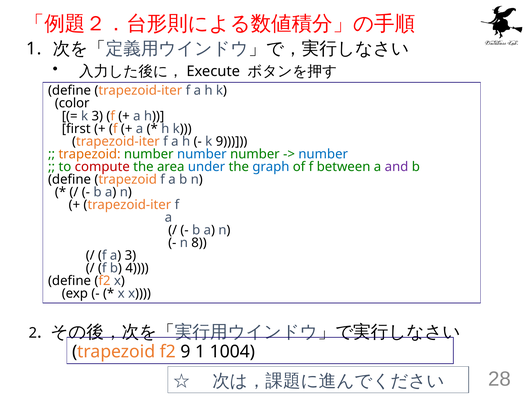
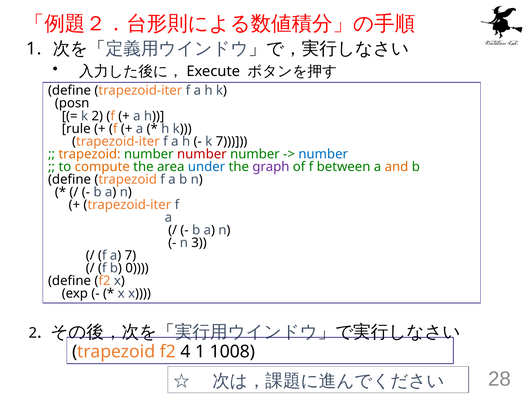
color: color -> posn (72, 103)
k 3: 3 -> 2 (97, 116)
first: first -> rule (76, 129)
k 9: 9 -> 7 (232, 141)
number colour: blue -> red (202, 154)
compute colour: red -> orange (102, 167)
graph colour: blue -> purple (271, 167)
and colour: purple -> orange (397, 167)
8: 8 -> 3 (199, 243)
a 3: 3 -> 7 (130, 255)
4: 4 -> 0 (137, 268)
f2 9: 9 -> 4 (186, 352)
1004: 1004 -> 1008 (233, 352)
